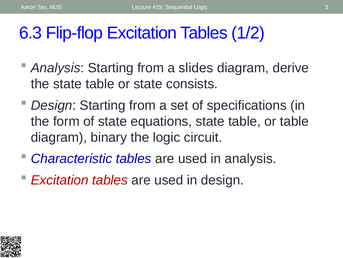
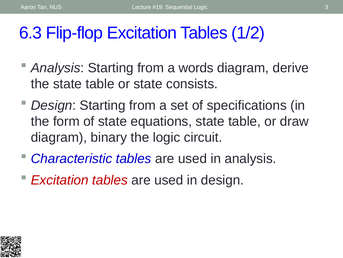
slides: slides -> words (196, 68)
or table: table -> draw (294, 121)
